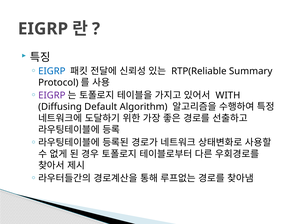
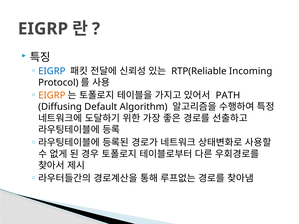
Summary: Summary -> Incoming (251, 71)
EIGRP colour: purple -> orange (52, 95)
WITH: WITH -> PATH (228, 95)
